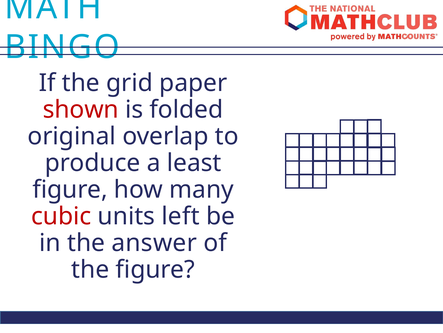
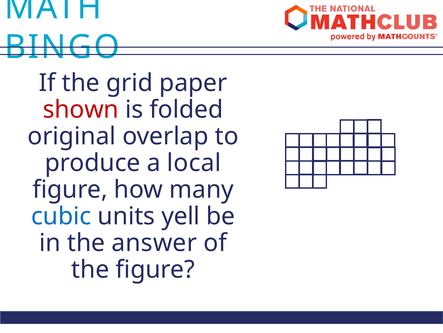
least: least -> local (194, 163)
cubic colour: red -> blue (61, 216)
left: left -> yell (181, 216)
